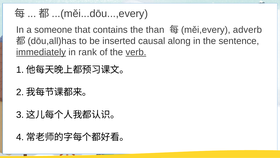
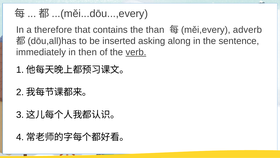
someone: someone -> therefore (53, 30)
causal: causal -> asking (152, 41)
immediately underline: present -> none (41, 52)
rank: rank -> then (88, 52)
